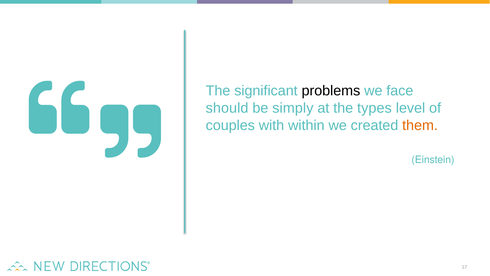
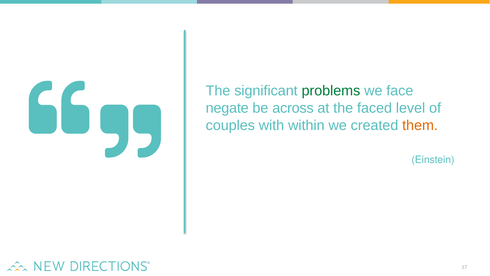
problems colour: black -> green (331, 91)
should: should -> negate (227, 108)
simply: simply -> across (293, 108)
types: types -> faced (375, 108)
